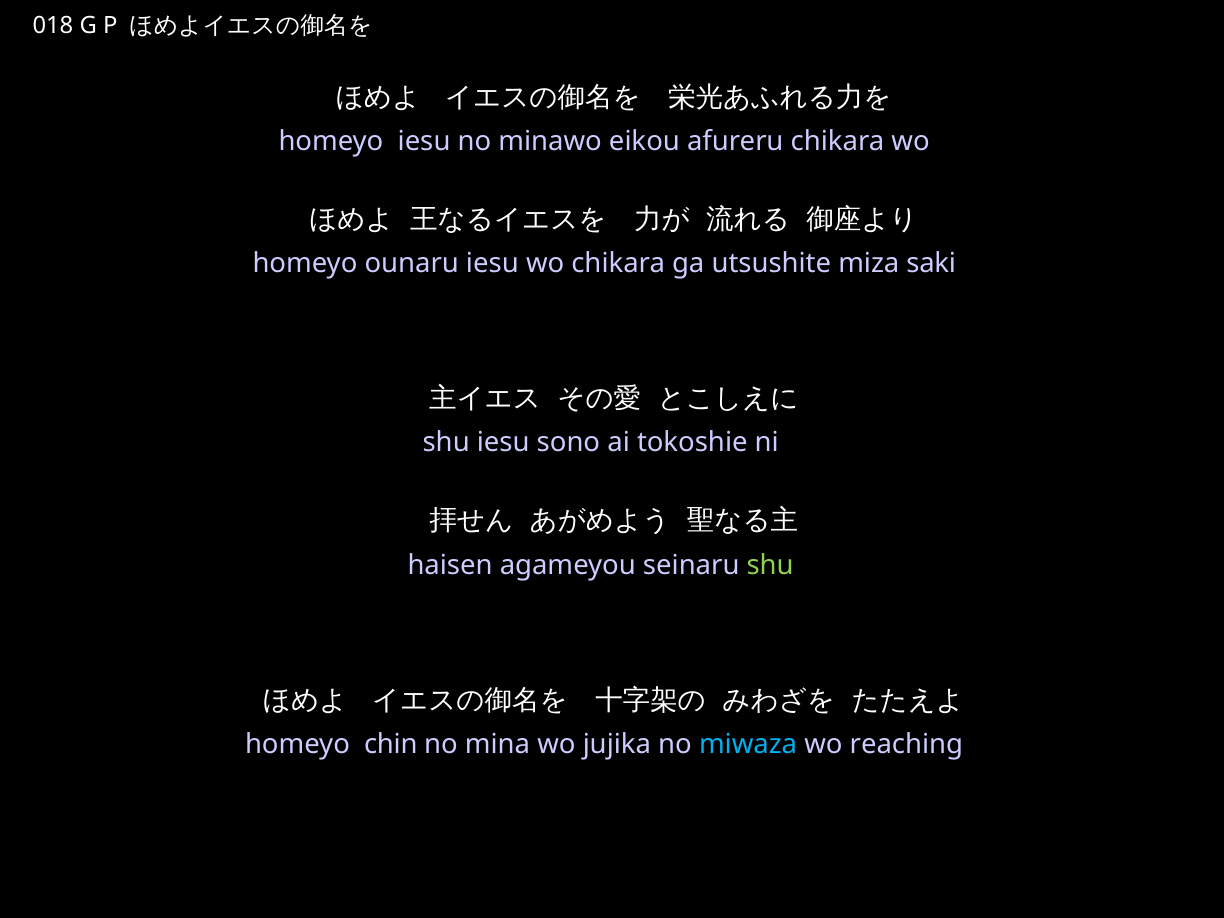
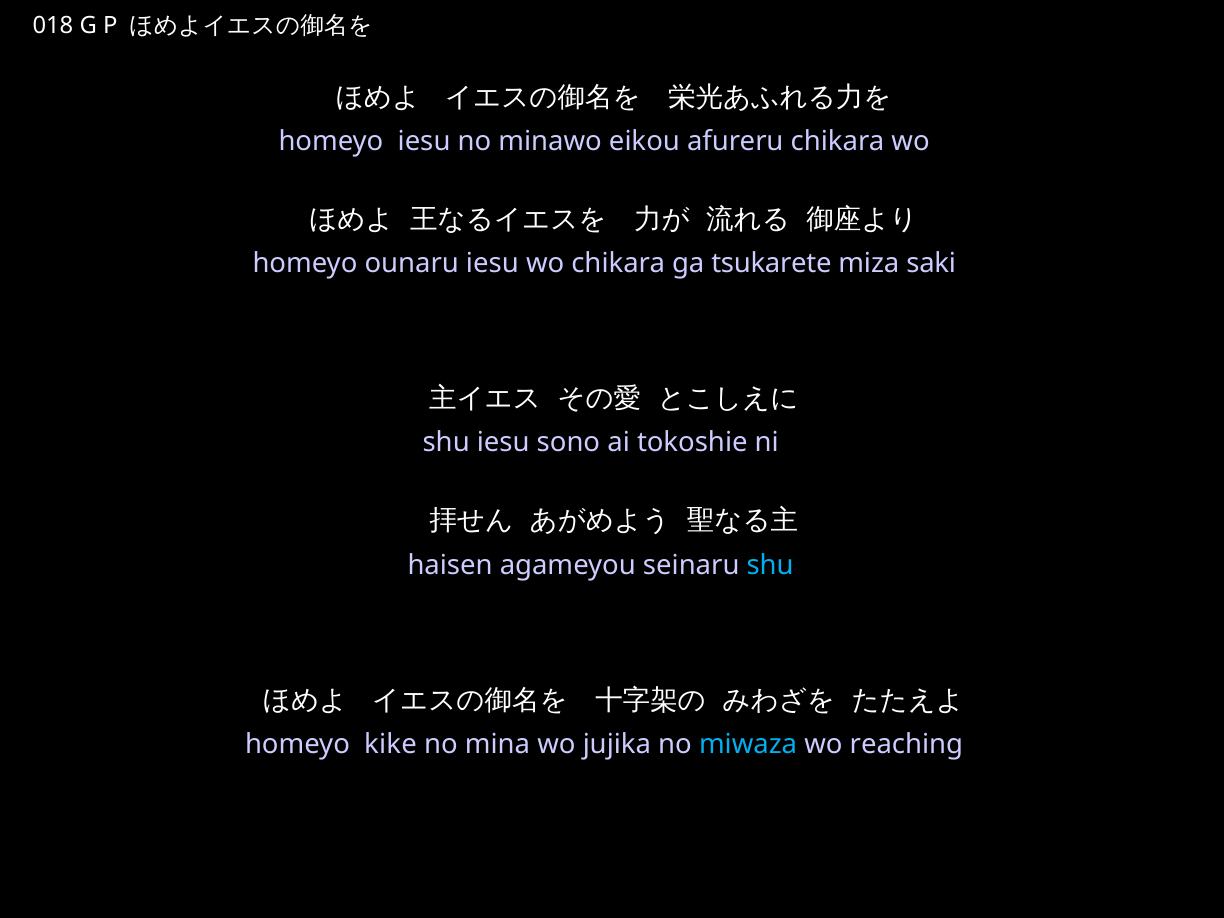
utsushite: utsushite -> tsukarete (771, 264)
shu colour: light green -> light blue (770, 565)
chin: chin -> kike (391, 744)
